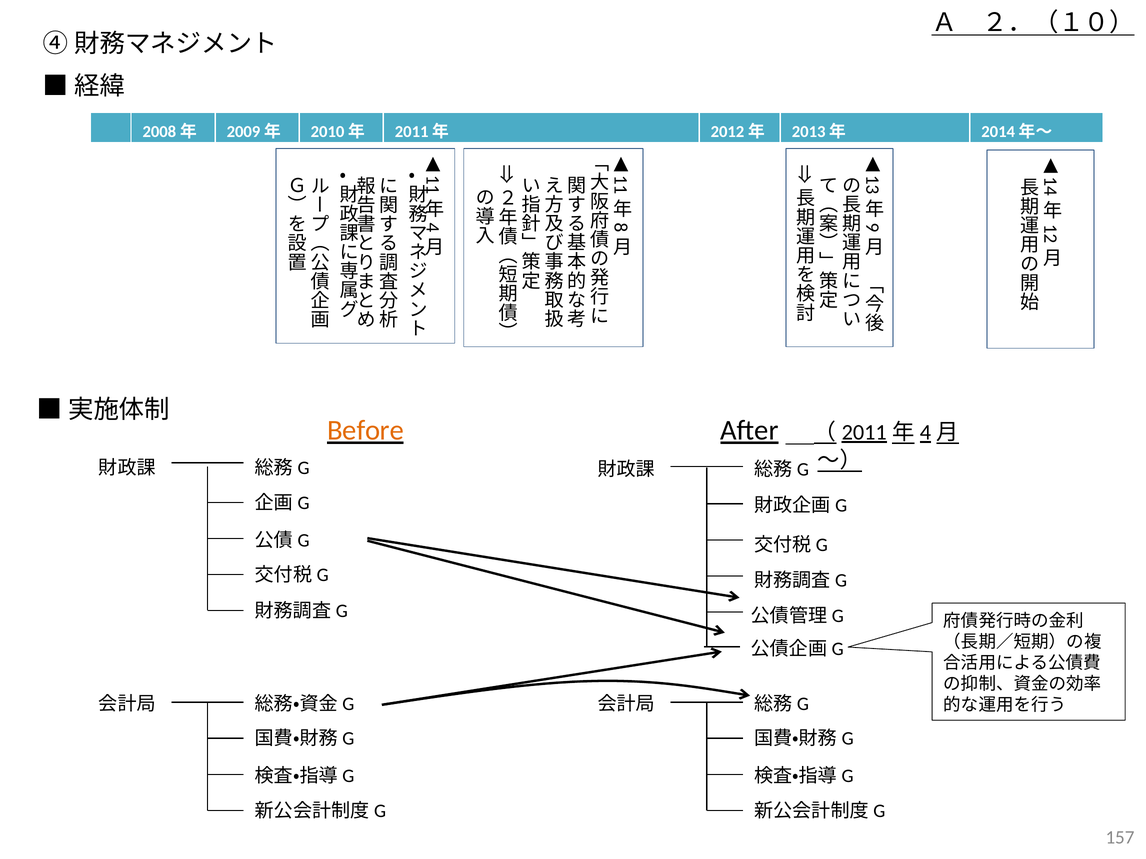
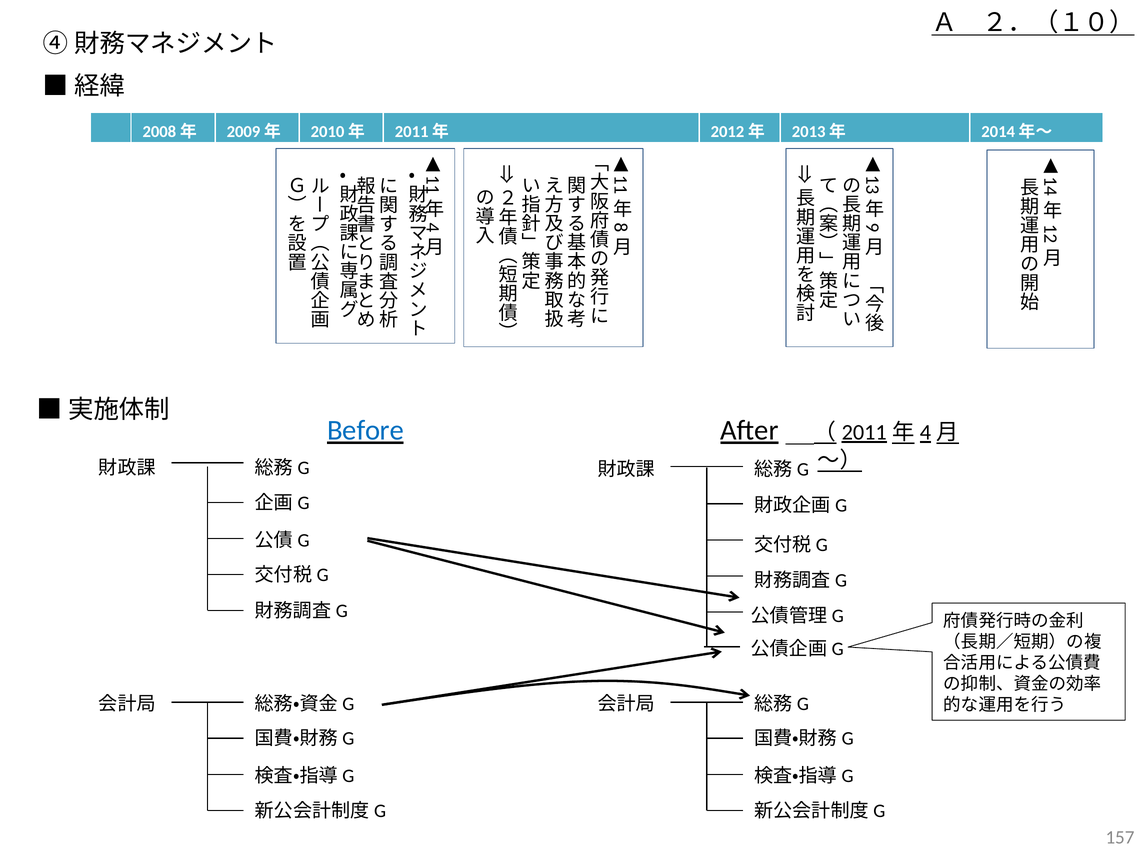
Before colour: orange -> blue (366, 430)
